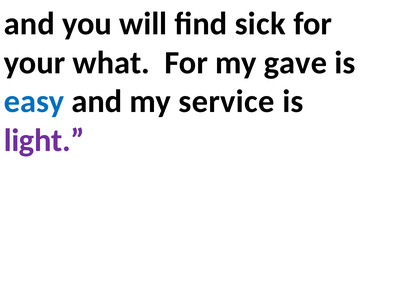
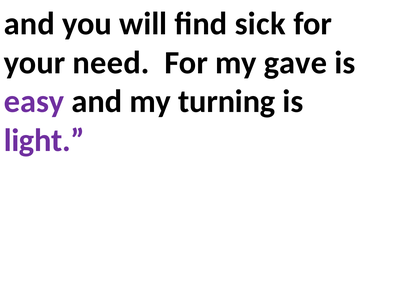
what: what -> need (111, 63)
easy colour: blue -> purple (34, 102)
service: service -> turning (227, 102)
